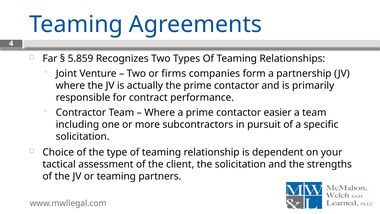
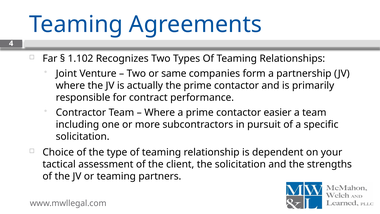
5.859: 5.859 -> 1.102 (81, 58)
firms: firms -> same (174, 73)
